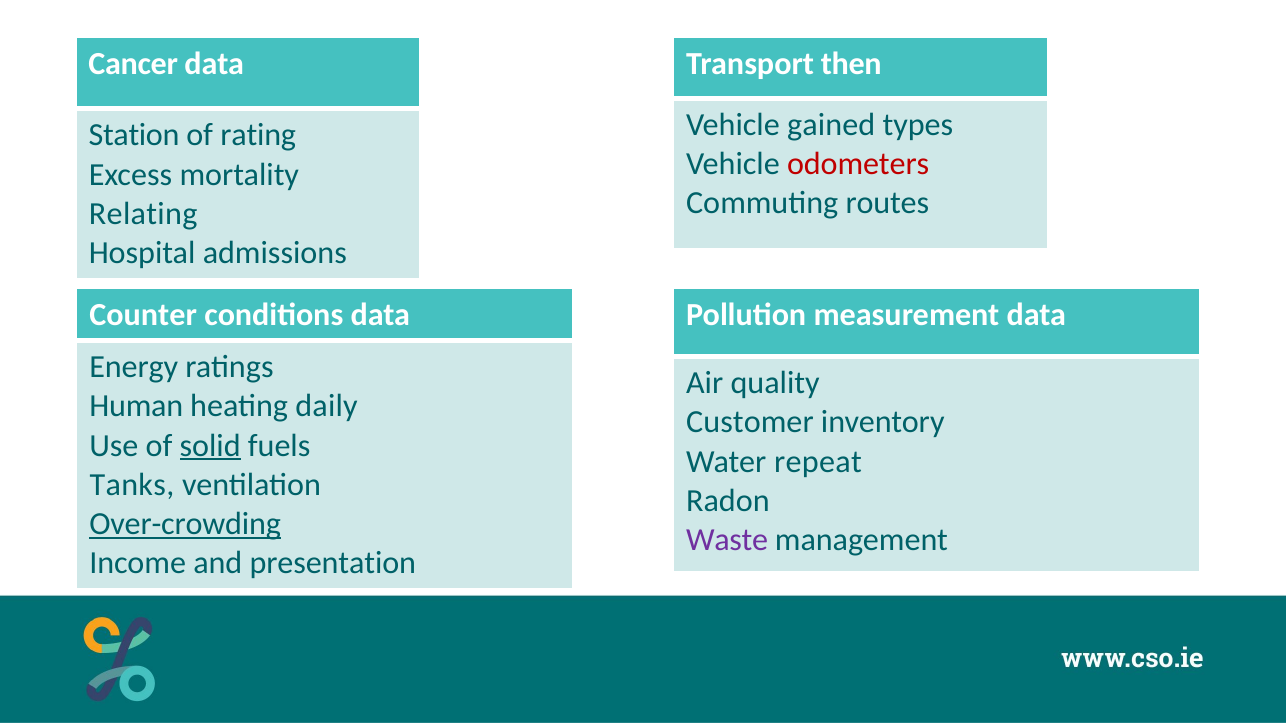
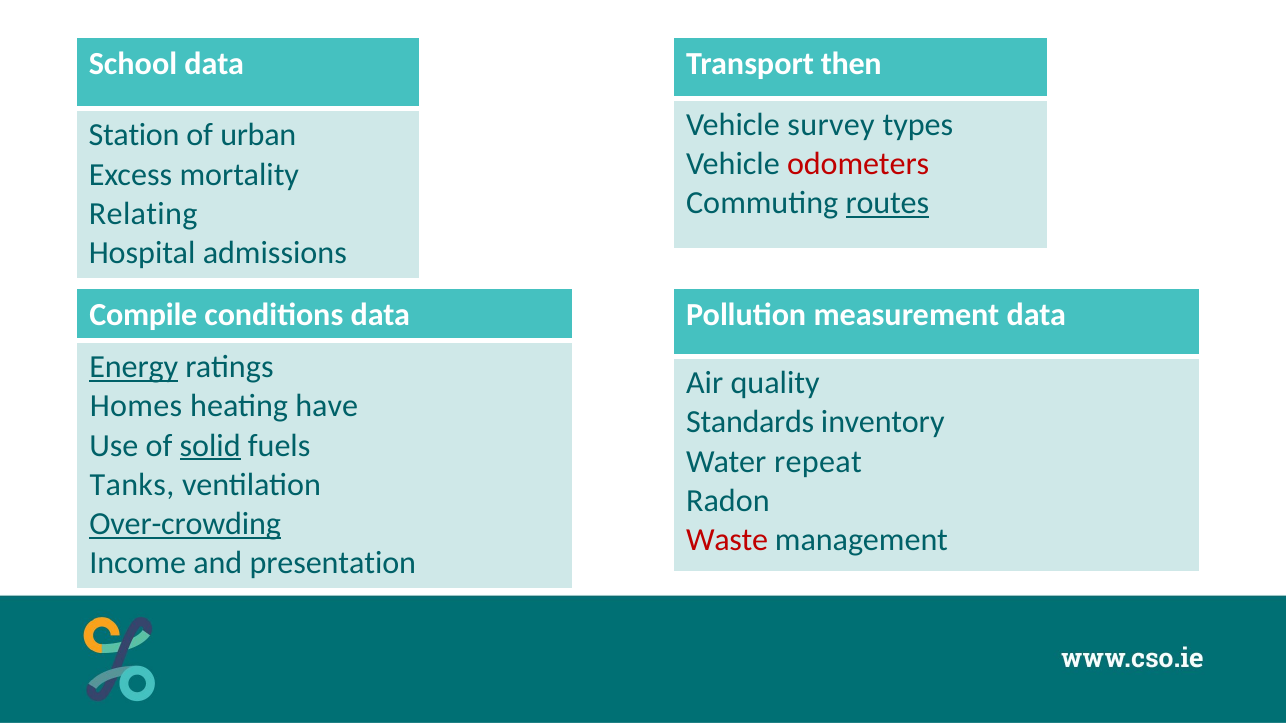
Cancer: Cancer -> School (133, 64)
gained: gained -> survey (831, 125)
rating: rating -> urban (258, 135)
routes underline: none -> present (887, 203)
Counter: Counter -> Compile (143, 315)
Energy underline: none -> present (134, 367)
Human: Human -> Homes (136, 407)
daily: daily -> have (327, 407)
Customer: Customer -> Standards (750, 423)
Waste colour: purple -> red (727, 540)
